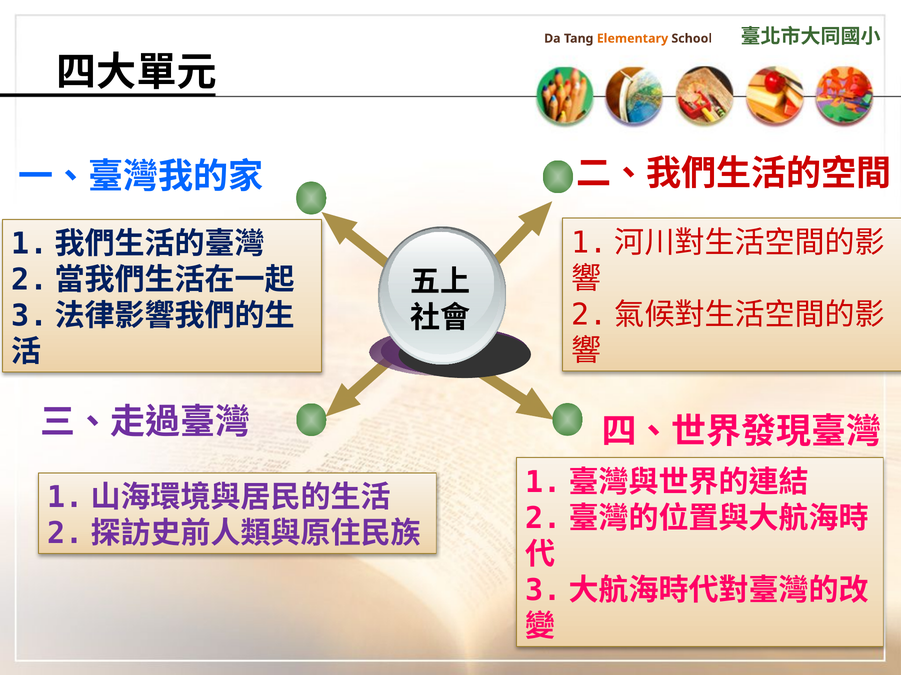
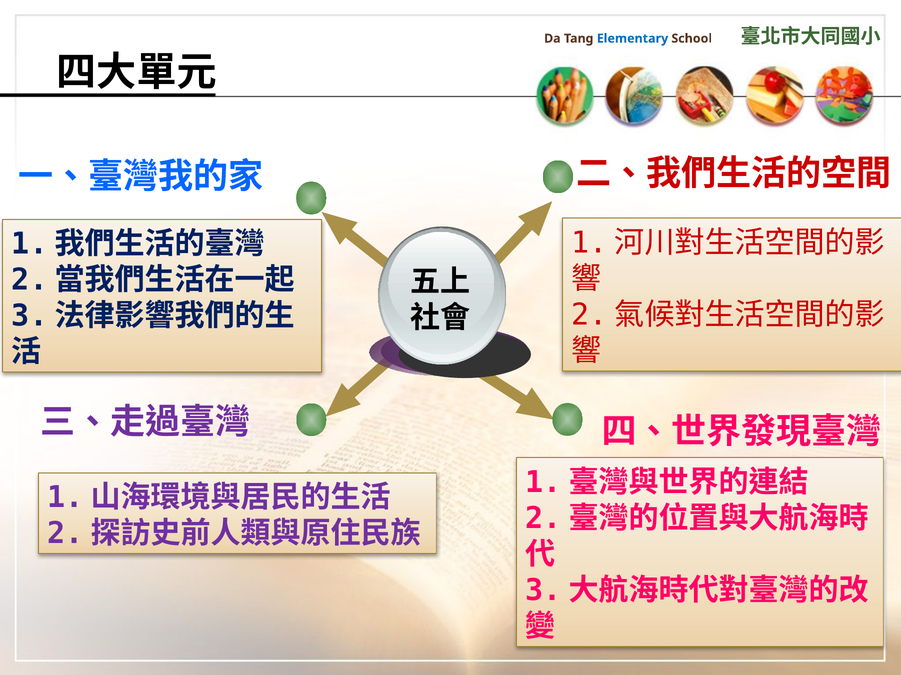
Elementary colour: orange -> blue (633, 39)
